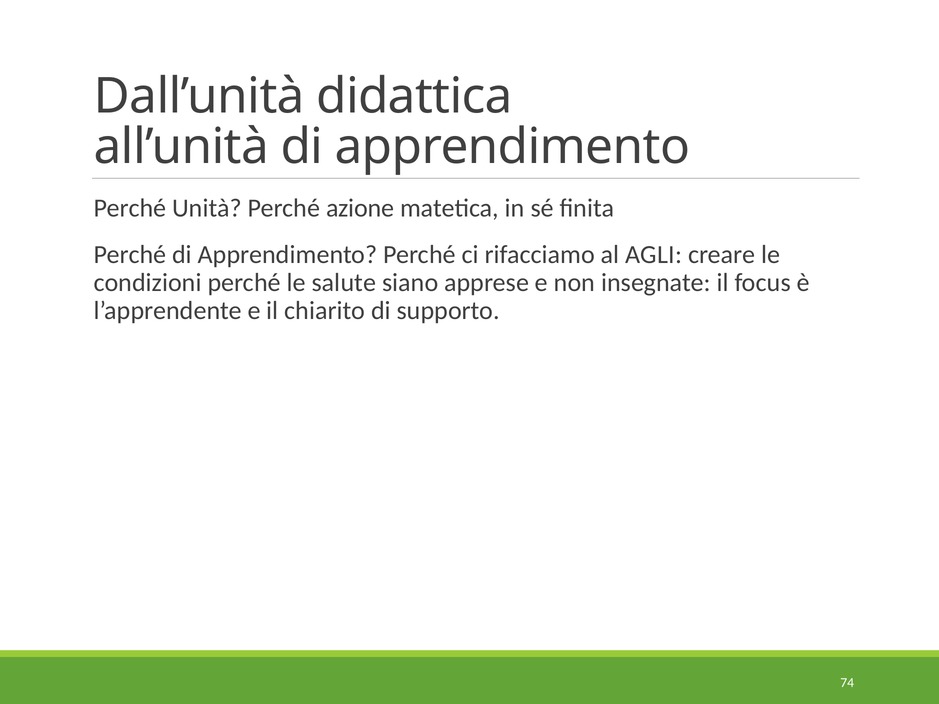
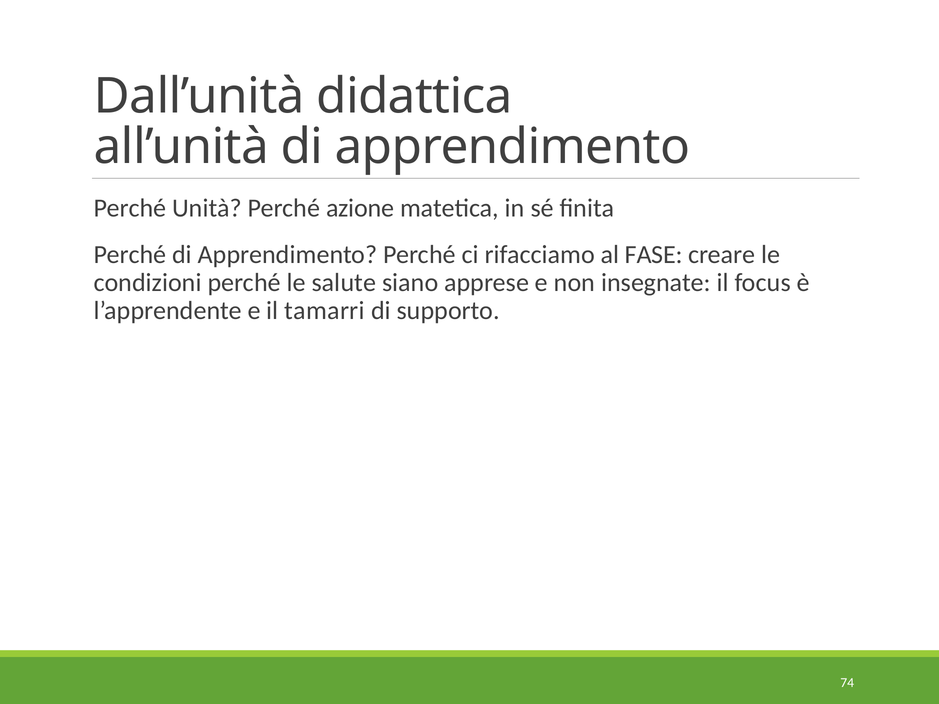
AGLI: AGLI -> FASE (654, 255)
chiarito: chiarito -> tamarri (325, 311)
